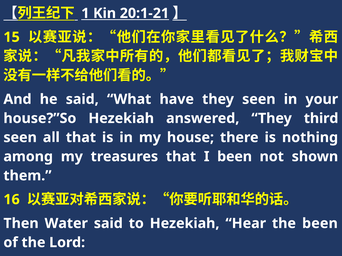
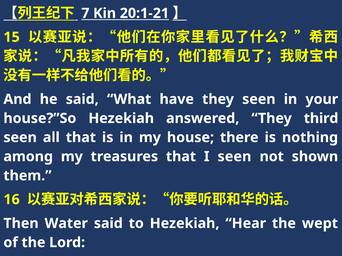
1: 1 -> 7 (85, 13)
I been: been -> seen (234, 157)
the been: been -> wept (320, 224)
